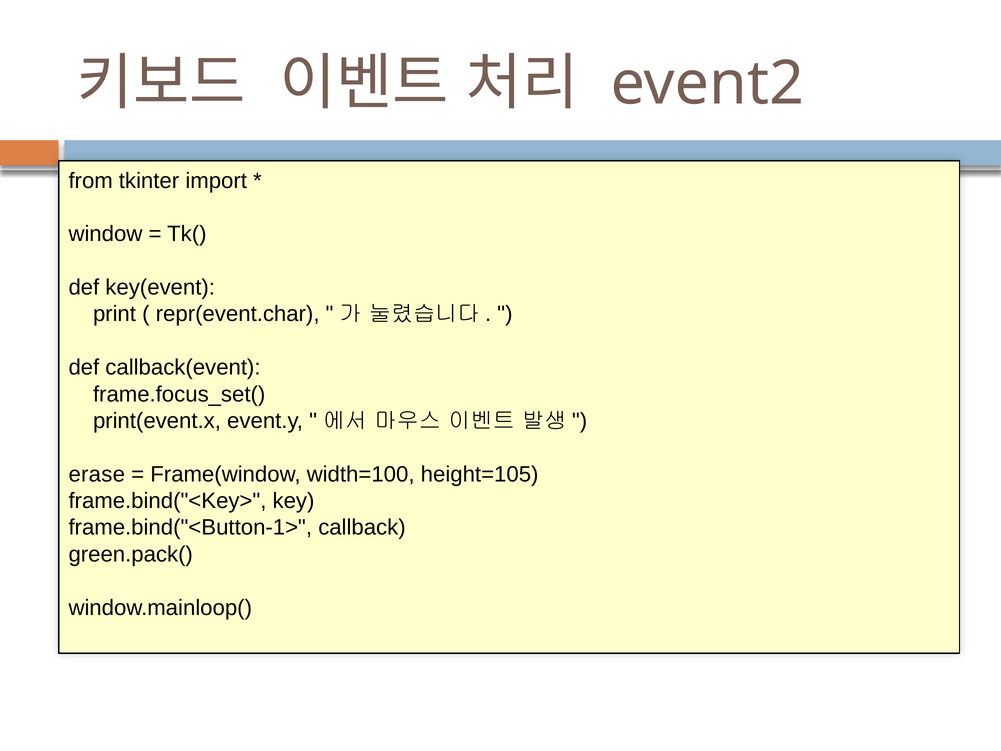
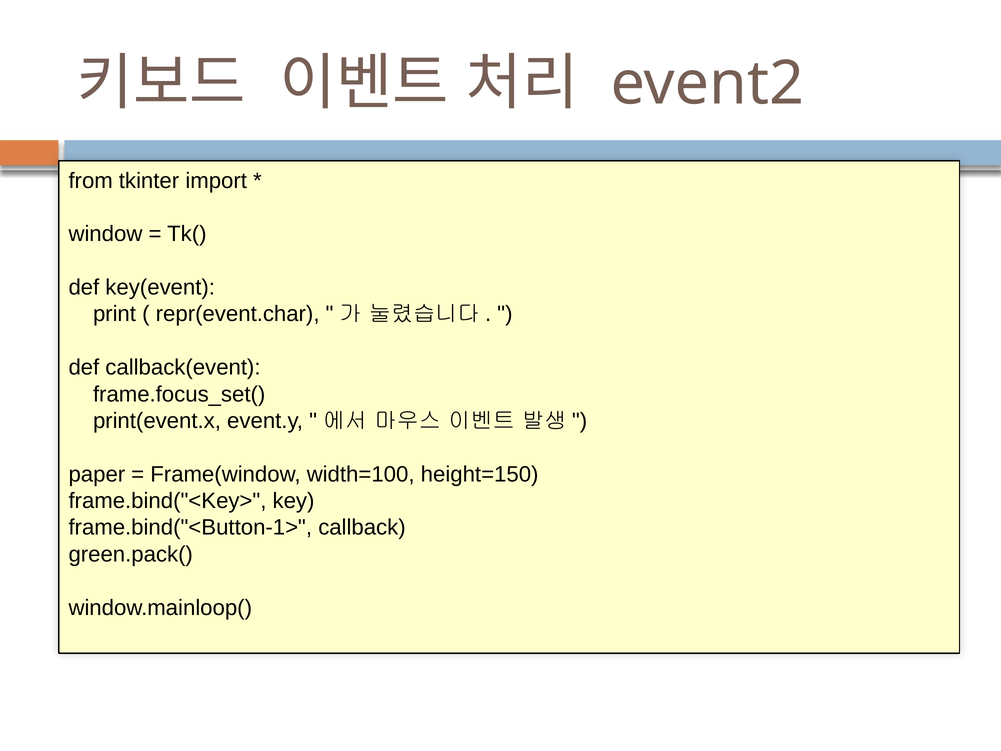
erase: erase -> paper (97, 474)
height=105: height=105 -> height=150 (480, 474)
